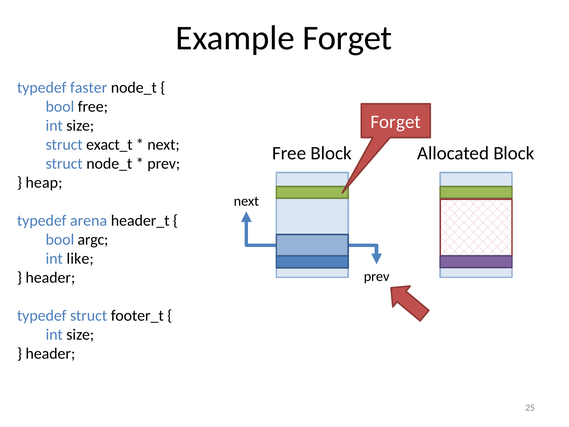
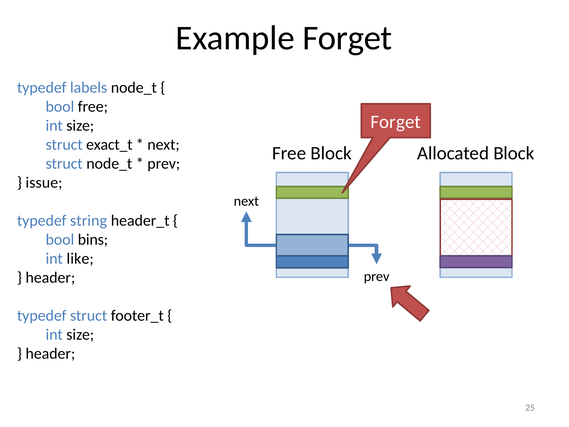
faster: faster -> labels (89, 88)
heap: heap -> issue (44, 183)
arena: arena -> string (89, 220)
argc: argc -> bins (93, 239)
